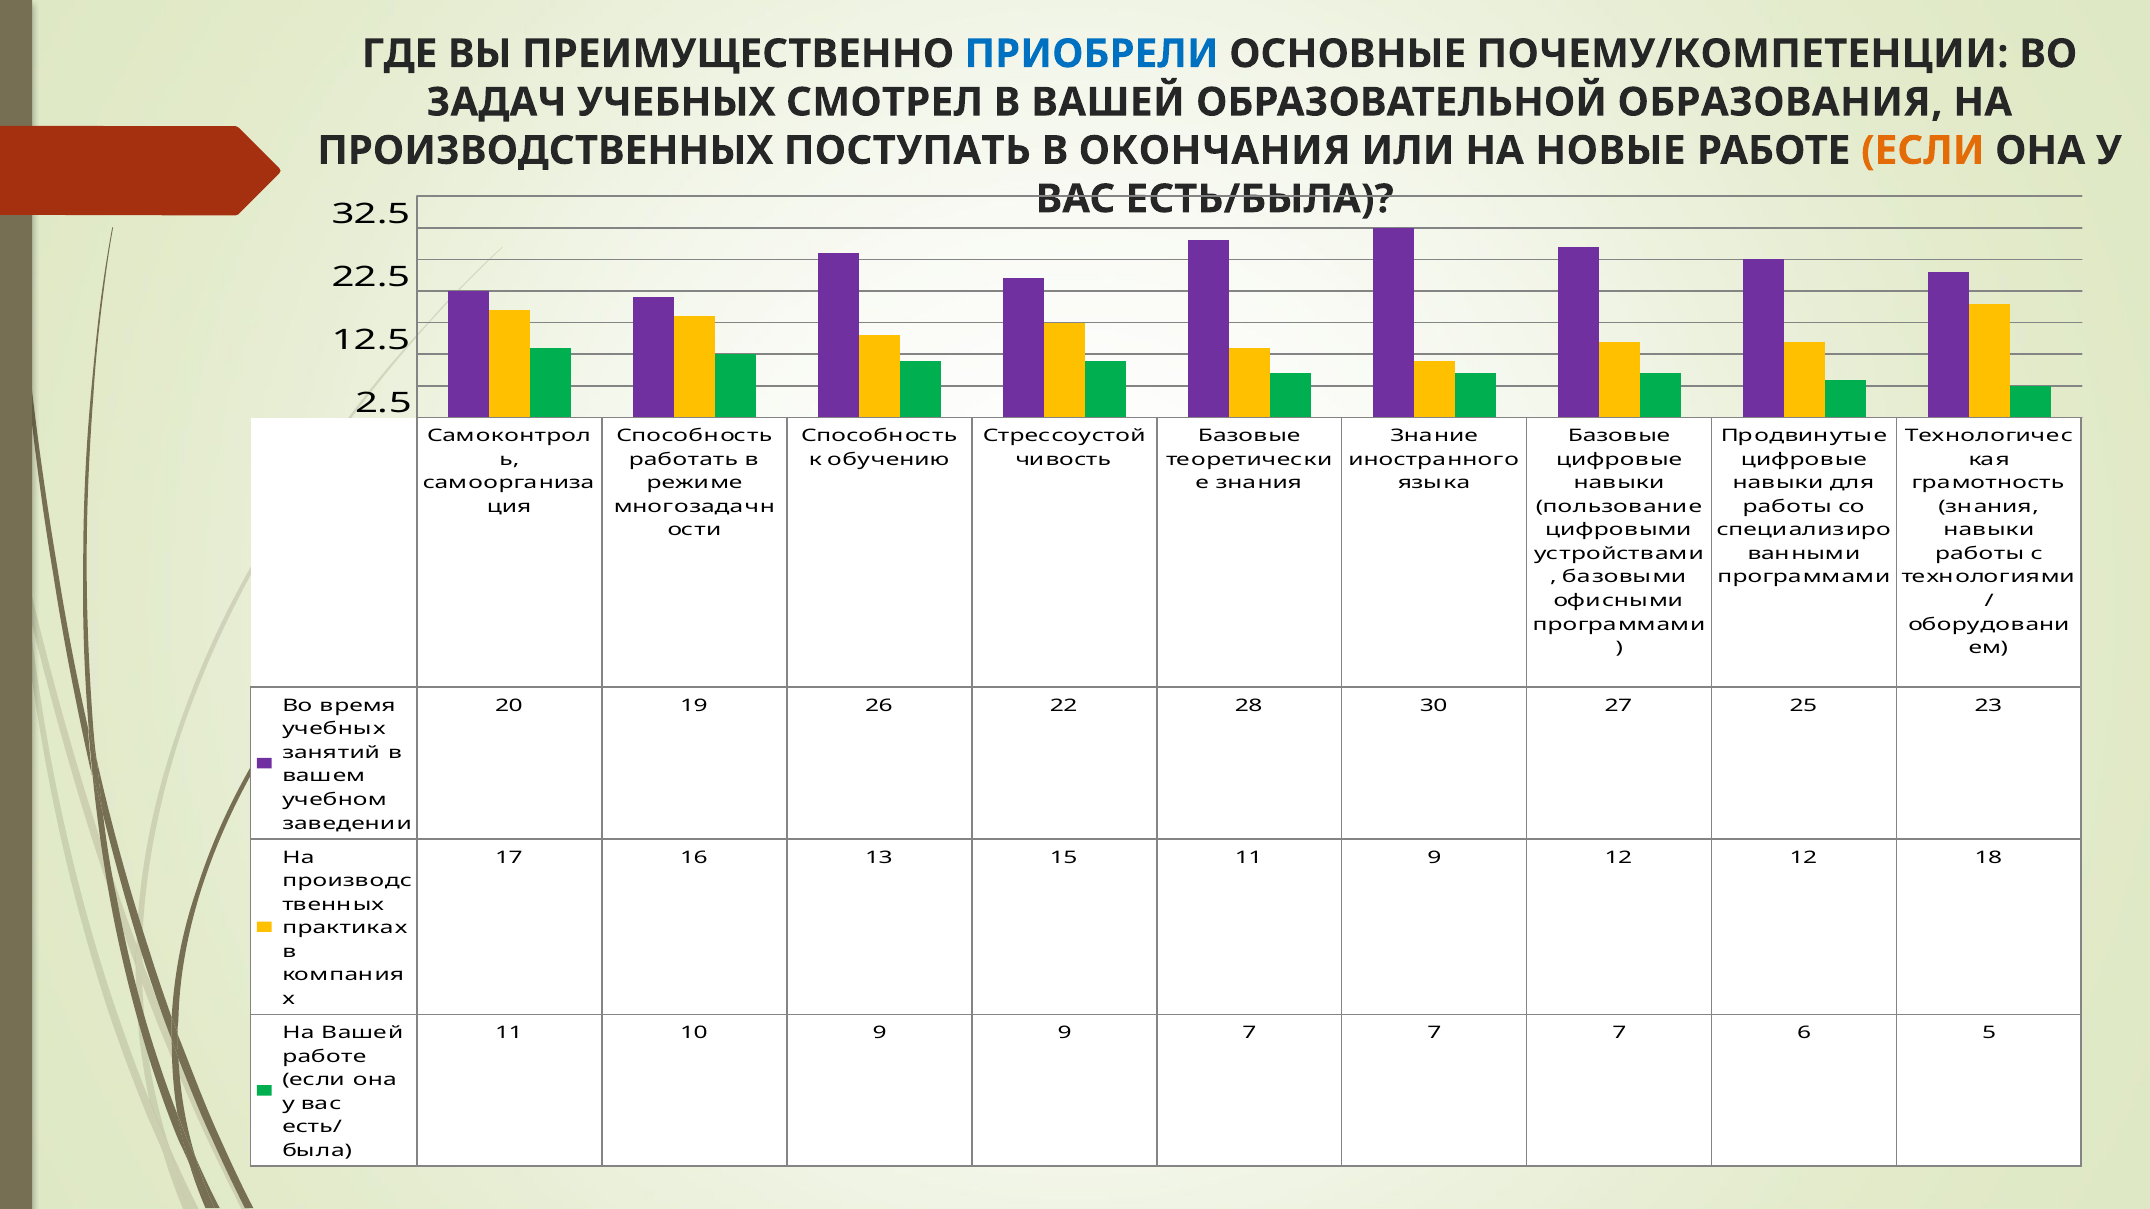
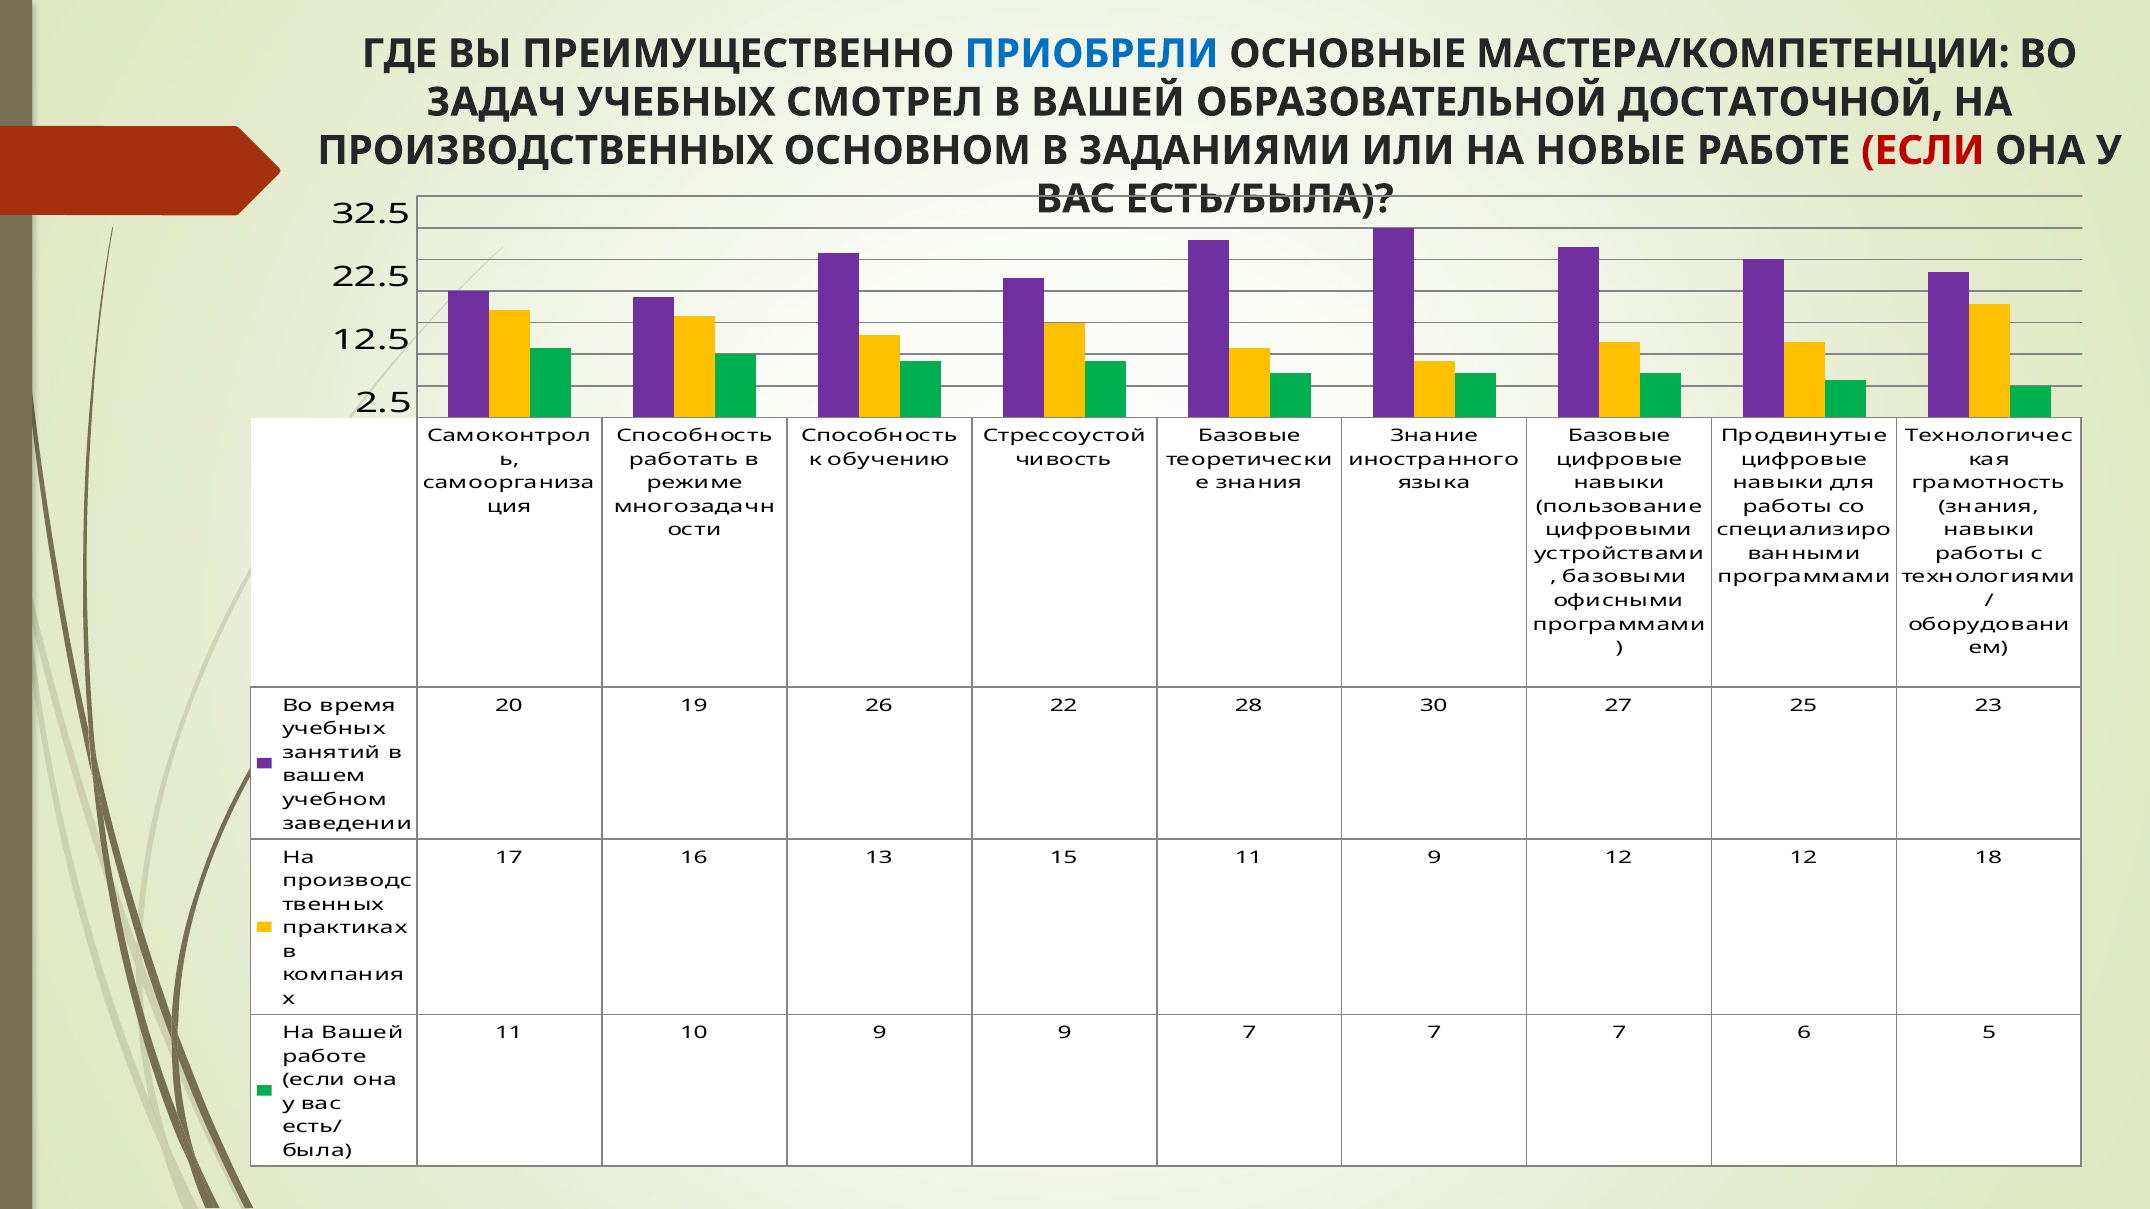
ПОЧЕМУ/КОМПЕТЕНЦИИ: ПОЧЕМУ/КОМПЕТЕНЦИИ -> МАСТЕРА/КОМПЕТЕНЦИИ (1743, 54)
ОБРАЗОВАНИЯ: ОБРАЗОВАНИЯ -> ДОСТАТОЧНОЙ (1780, 102)
ПОСТУПАТЬ: ПОСТУПАТЬ -> ОСНОВНОМ (907, 151)
ОКОНЧАНИЯ: ОКОНЧАНИЯ -> ЗАДАНИЯМИ (1215, 151)
ЕСЛИ colour: orange -> red (1923, 151)
